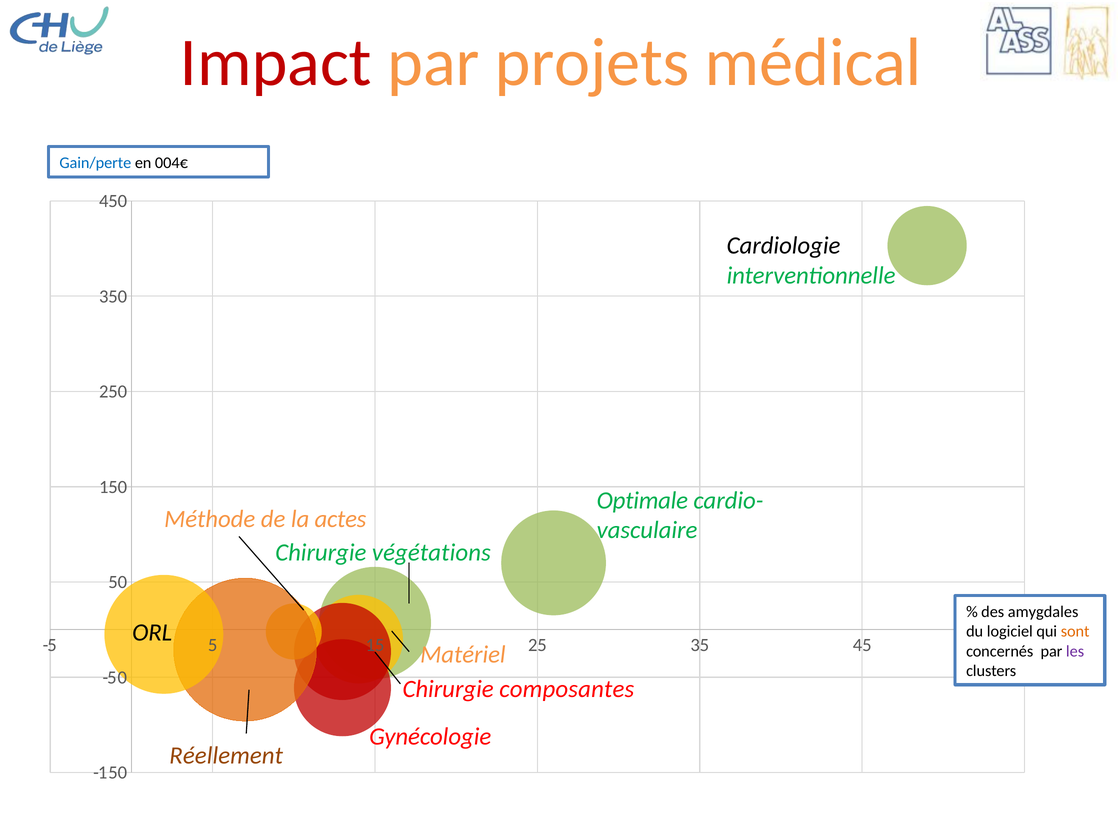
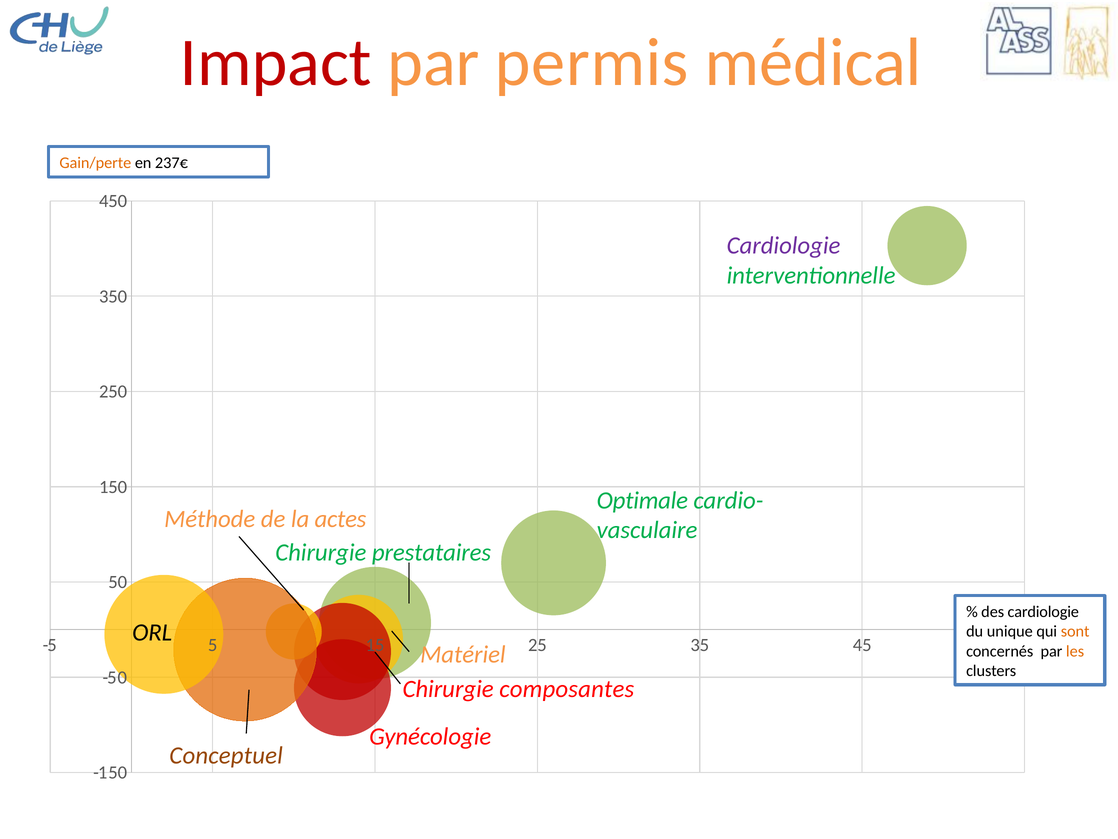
projets: projets -> permis (592, 62)
Gain/perte colour: blue -> orange (95, 163)
004€: 004€ -> 237€ (171, 163)
Cardiologie colour: black -> purple (784, 246)
végétations: végétations -> prestataires (432, 552)
des amygdales: amygdales -> cardiologie (1043, 612)
logiciel: logiciel -> unique (1010, 631)
les colour: purple -> orange (1075, 651)
Réellement: Réellement -> Conceptuel (226, 755)
